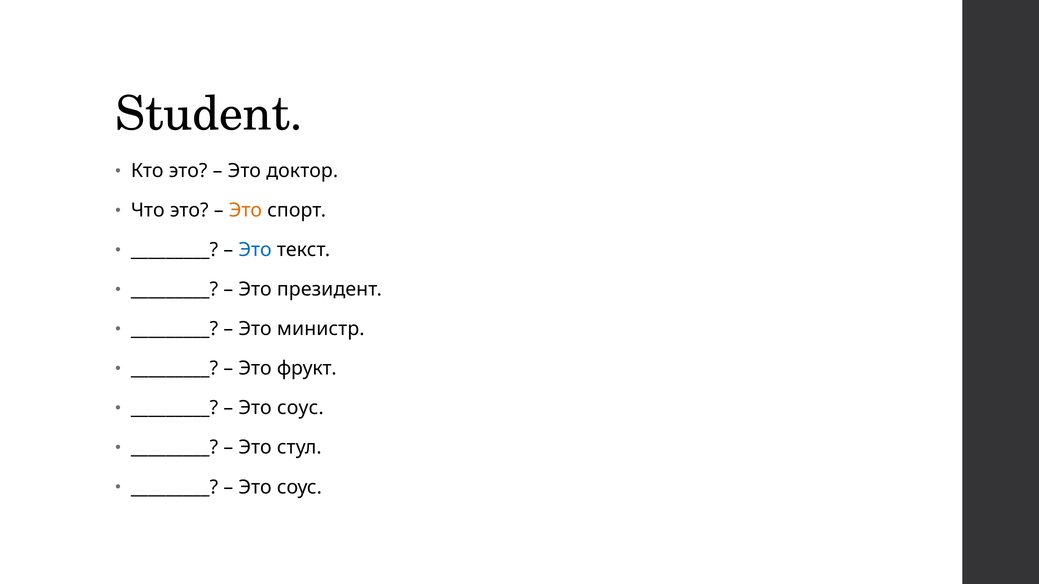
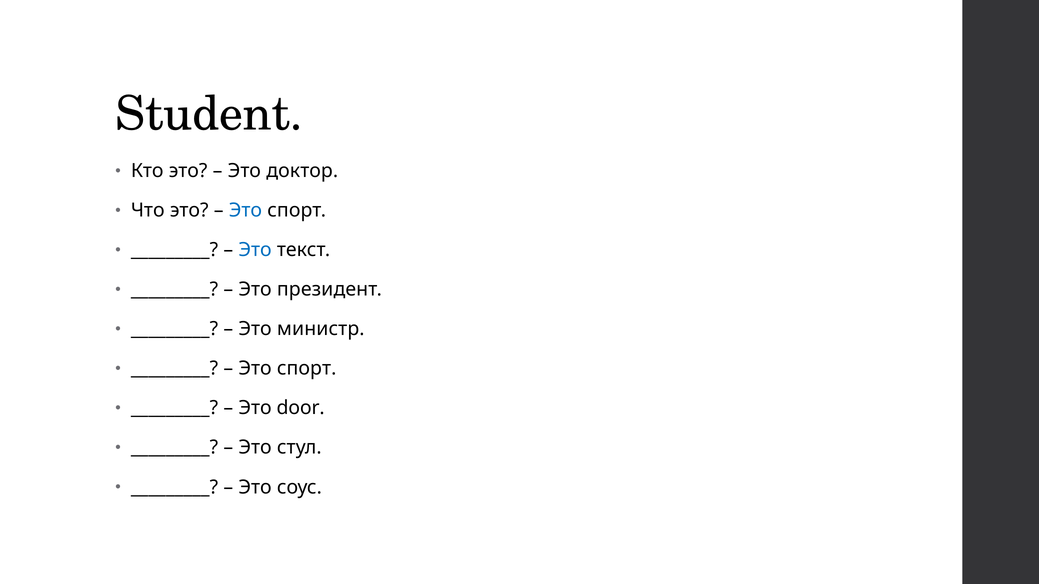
Это colour: orange -> blue (245, 211)
фрукт: фрукт -> спорт (307, 369)
соус: соус -> door (301, 408)
